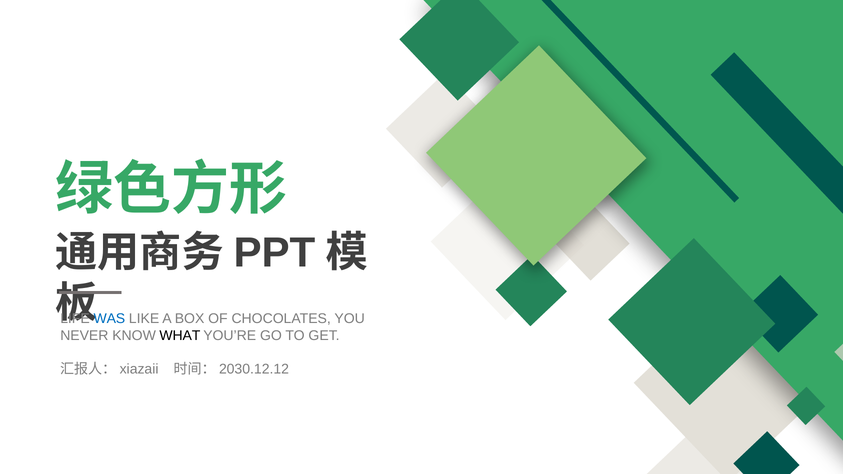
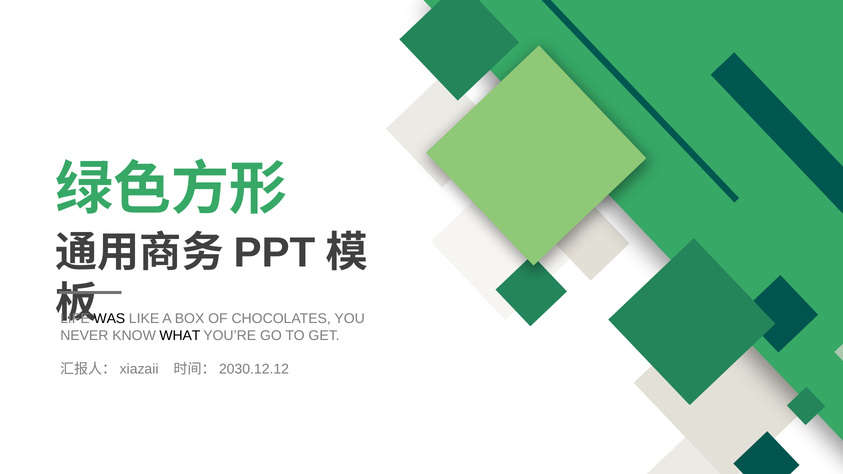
WAS colour: blue -> black (109, 319)
